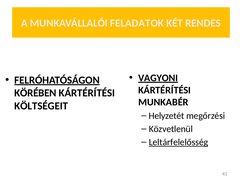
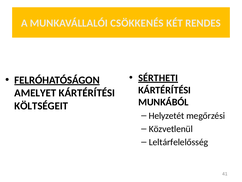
FELADATOK: FELADATOK -> CSÖKKENÉS (137, 23)
VAGYONI: VAGYONI -> SÉRTHETI (158, 78)
KÖRÉBEN: KÖRÉBEN -> AMELYET (35, 93)
MUNKABÉR: MUNKABÉR -> MUNKÁBÓL (163, 102)
Leltárfelelősség underline: present -> none (178, 142)
